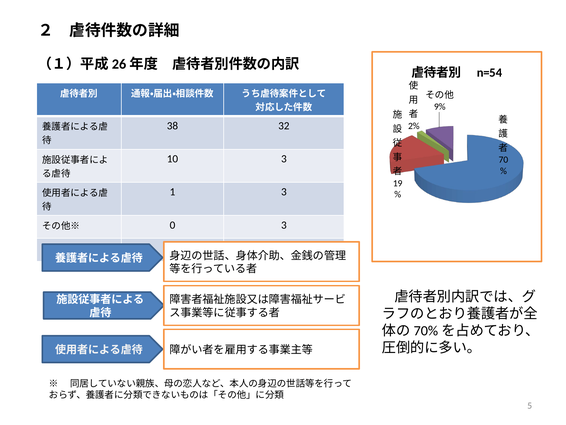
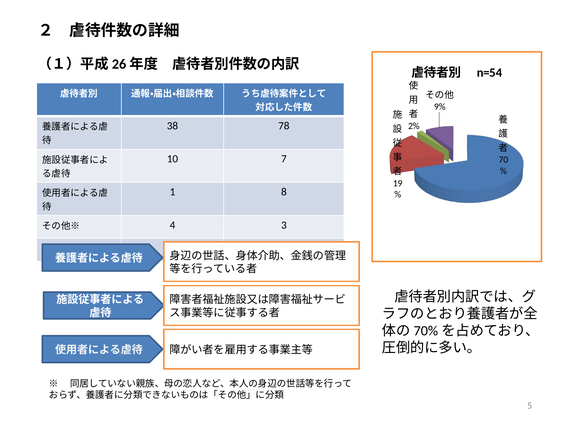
32: 32 -> 78 (284, 126)
10 3: 3 -> 7 (284, 159)
1 3: 3 -> 8 (284, 192)
0: 0 -> 4 (172, 225)
